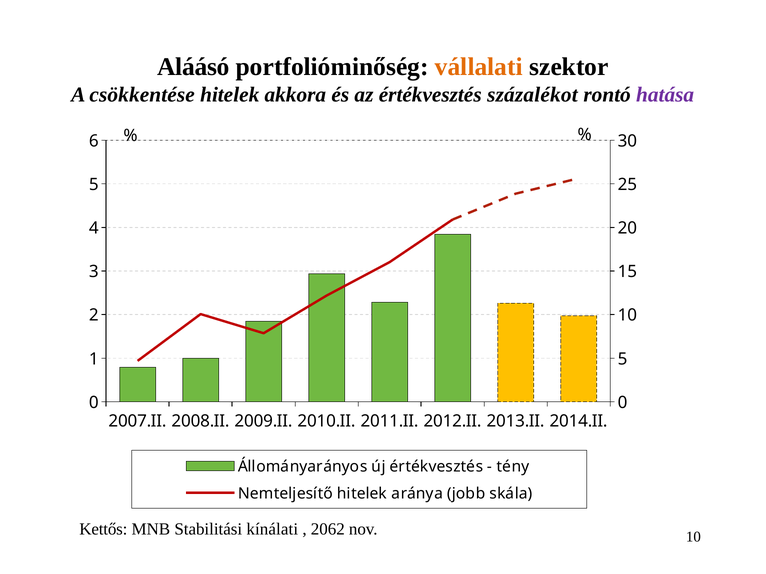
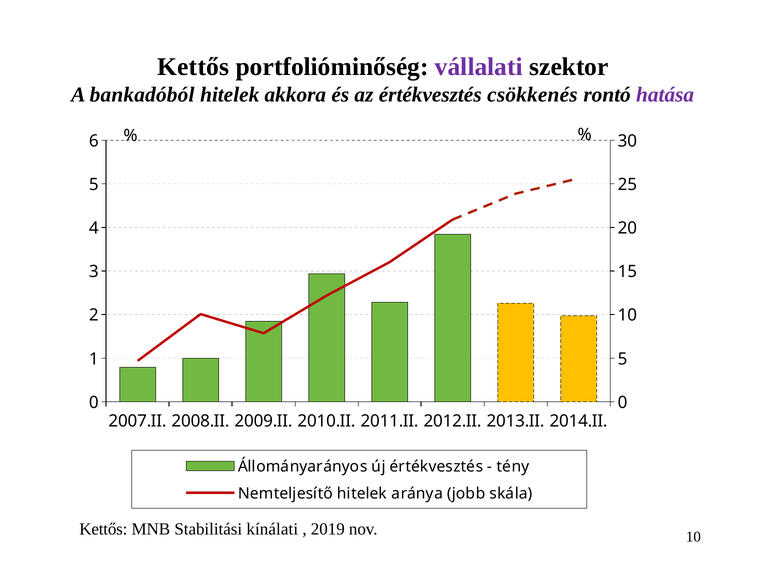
Aláásó: Aláásó -> Kettős (193, 67)
vállalati colour: orange -> purple (479, 67)
csökkentése: csökkentése -> bankadóból (142, 95)
százalékot: százalékot -> csökkenés (532, 95)
2062: 2062 -> 2019 (328, 530)
